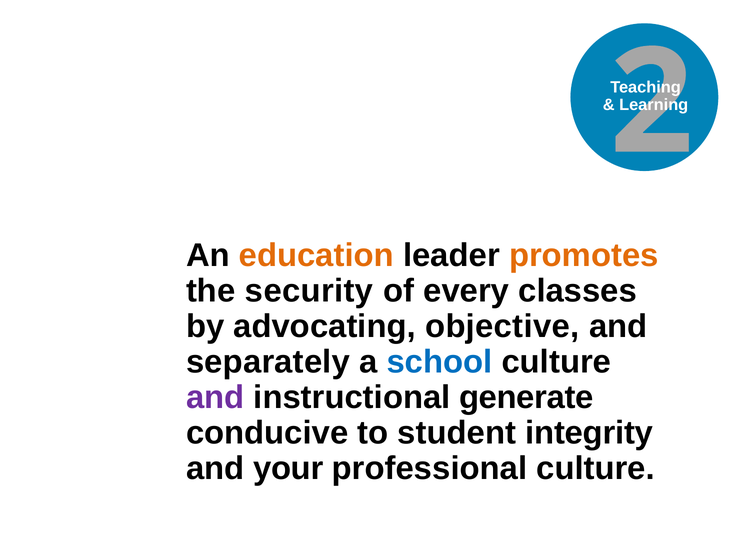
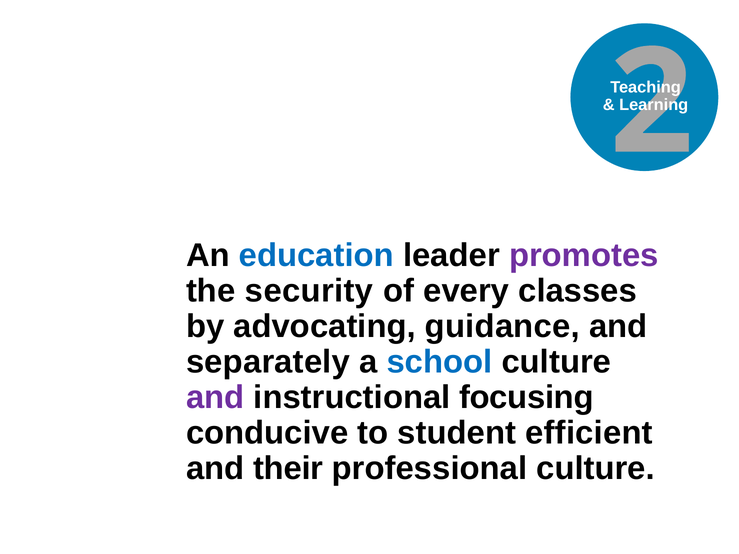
education colour: orange -> blue (316, 256)
promotes colour: orange -> purple (584, 256)
objective: objective -> guidance (502, 327)
generate: generate -> focusing (526, 398)
integrity: integrity -> efficient (589, 433)
your: your -> their (288, 469)
